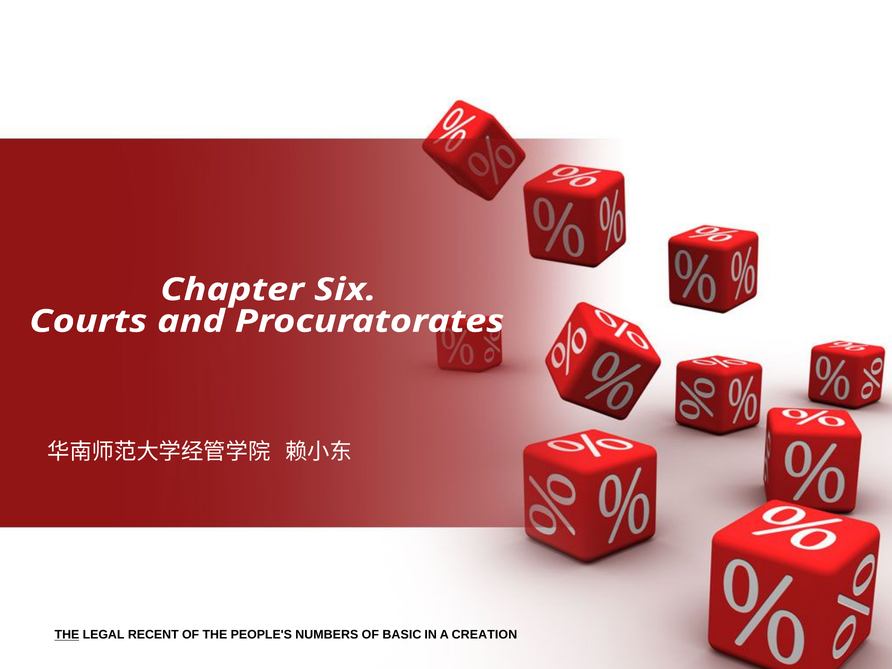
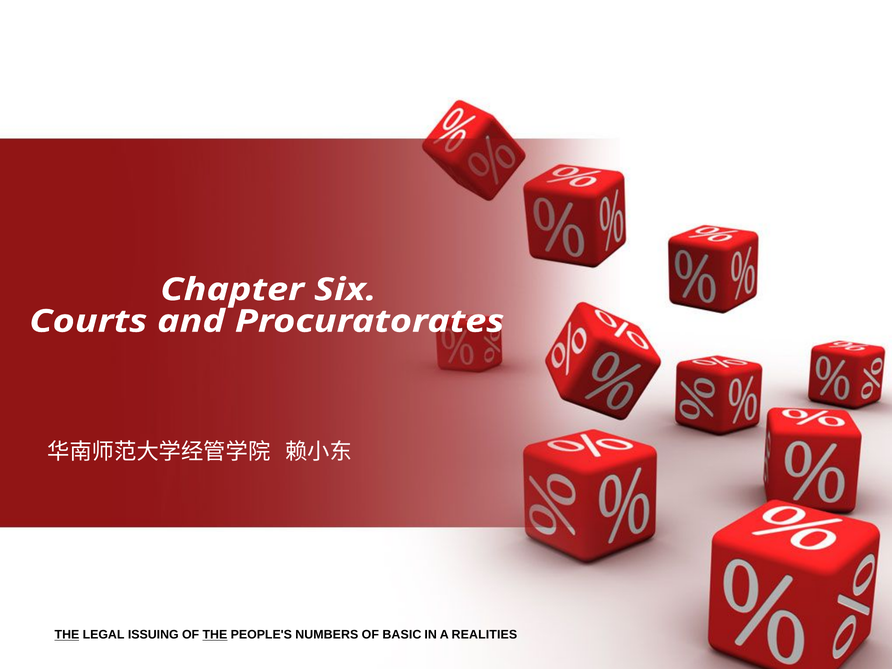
RECENT: RECENT -> ISSUING (153, 635)
THE underline: none -> present (215, 635)
CREATION: CREATION -> REALITIES (484, 635)
